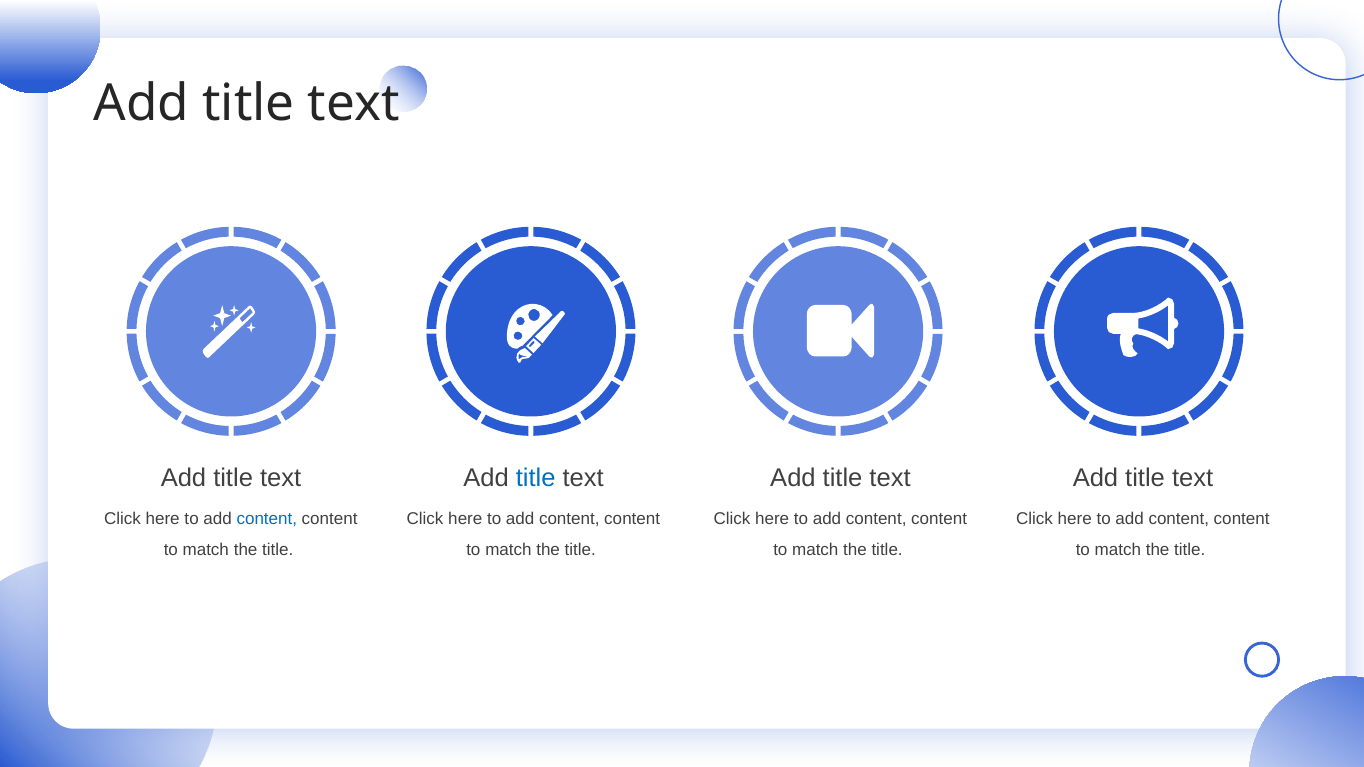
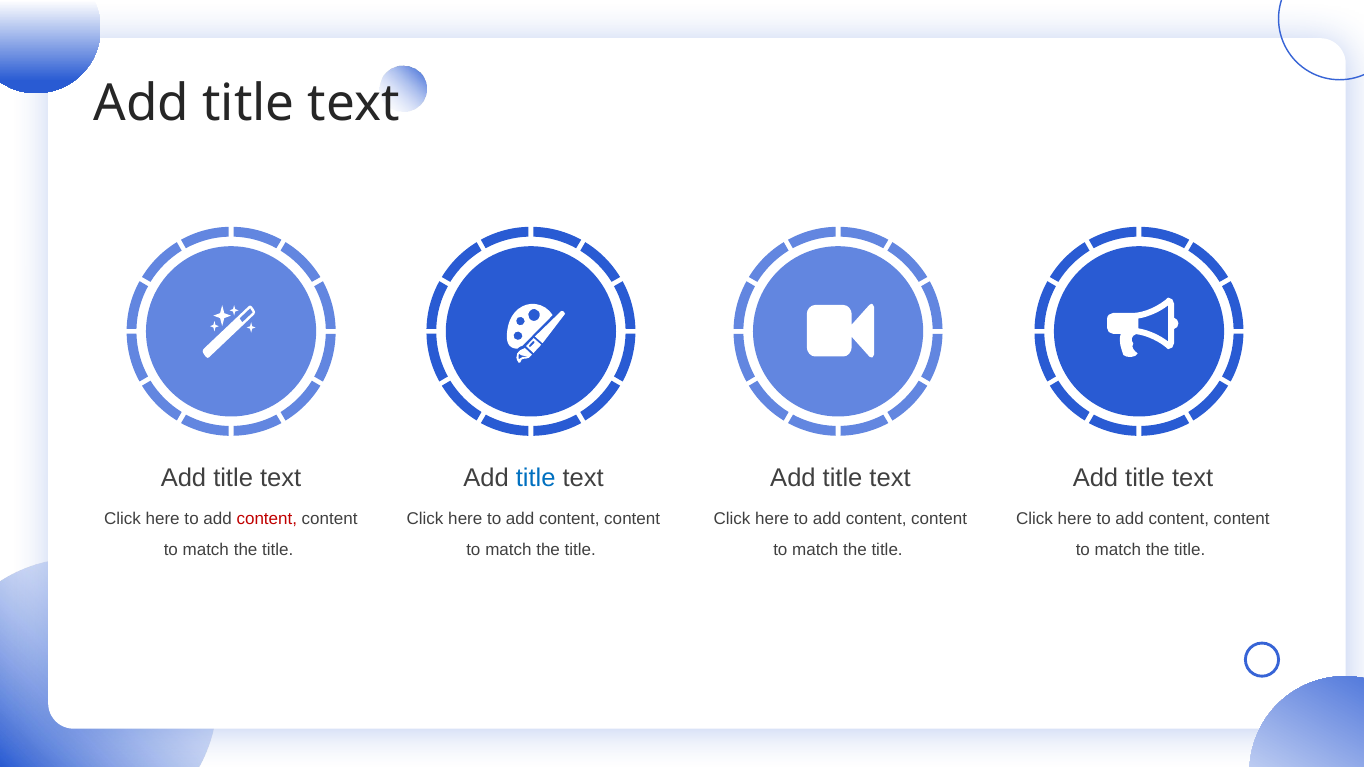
content colour: blue -> red (267, 519)
